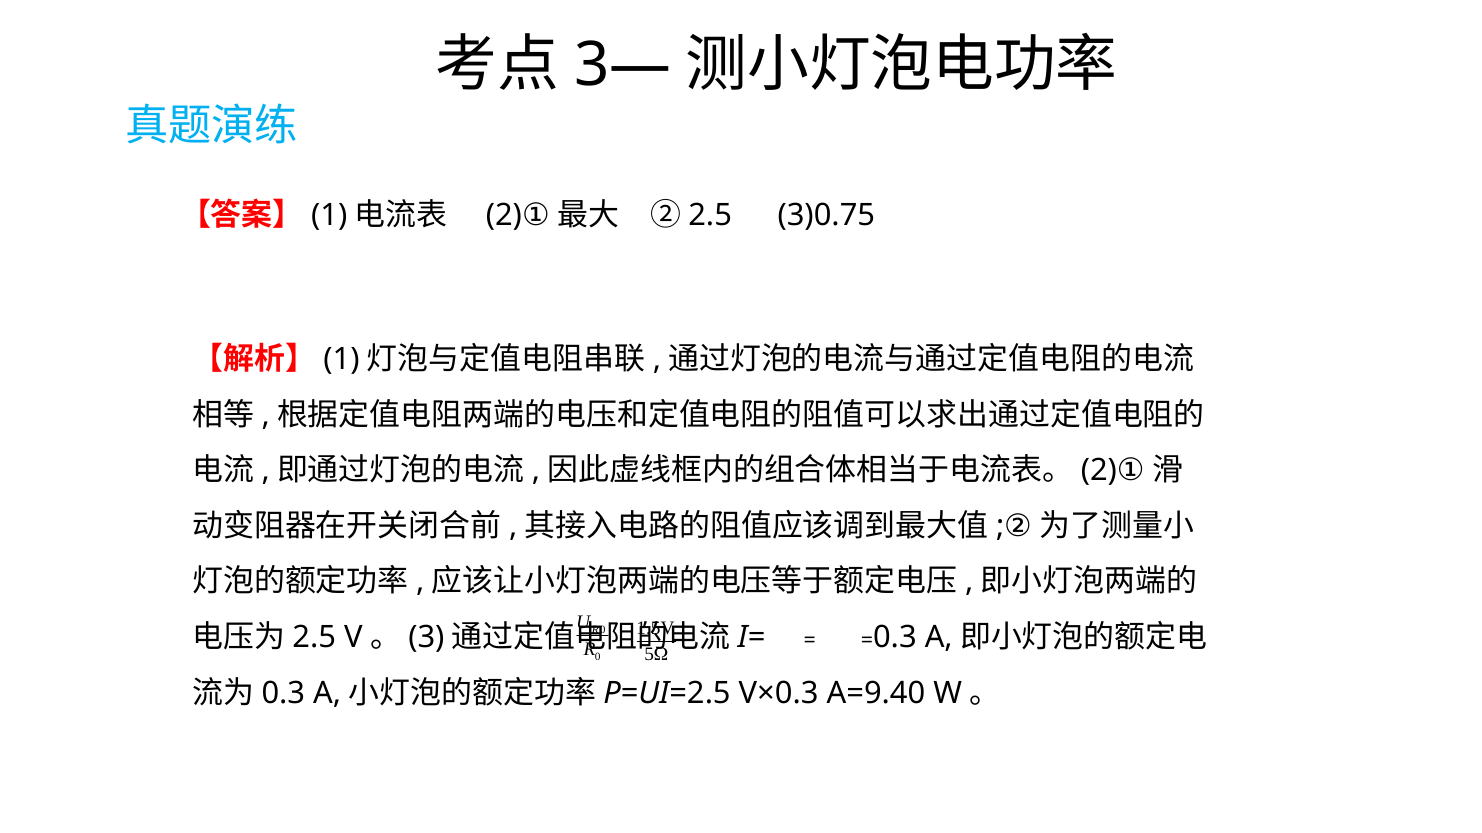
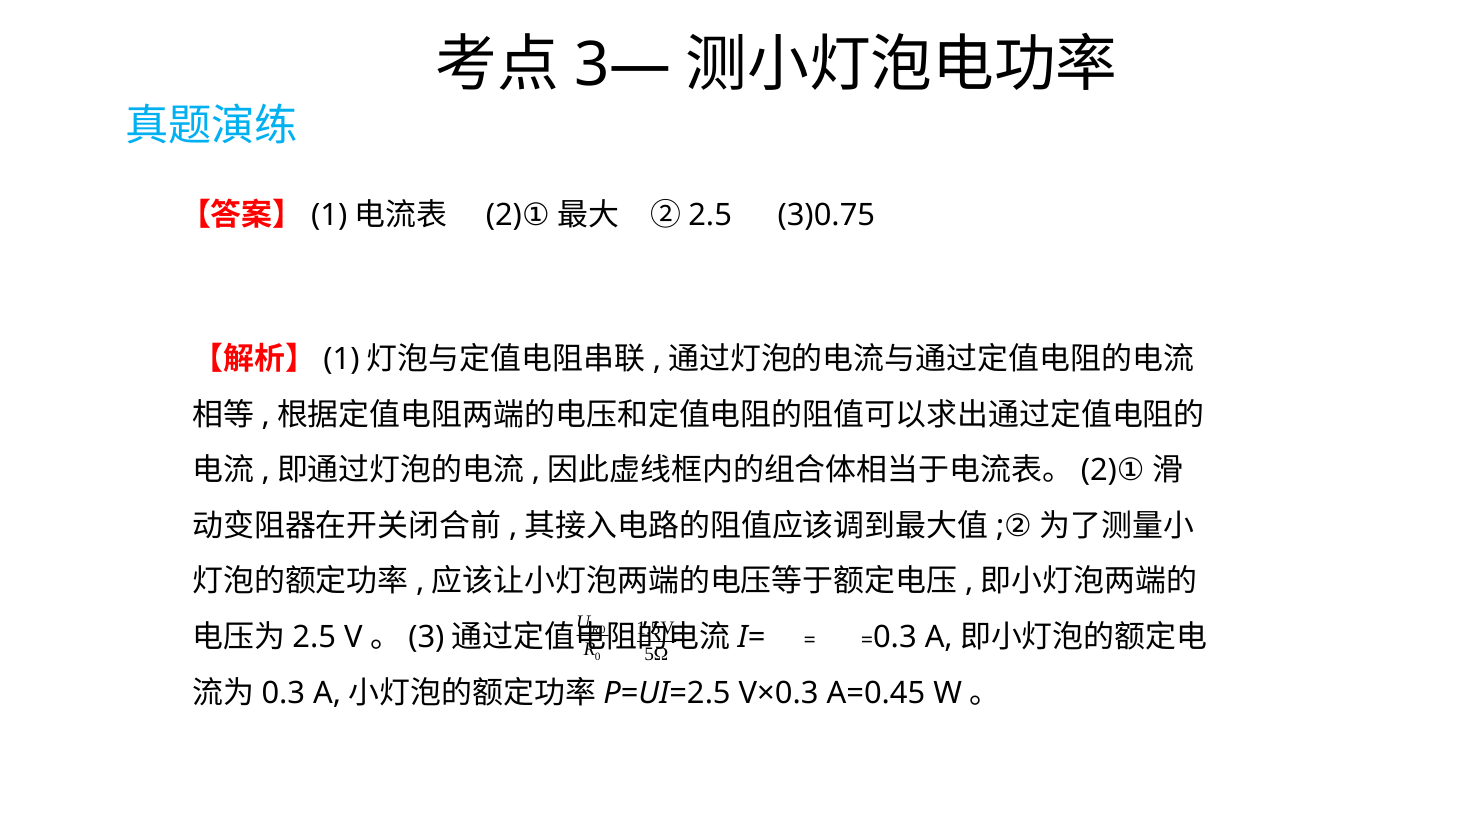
A=9.40: A=9.40 -> A=0.45 (876, 693)
